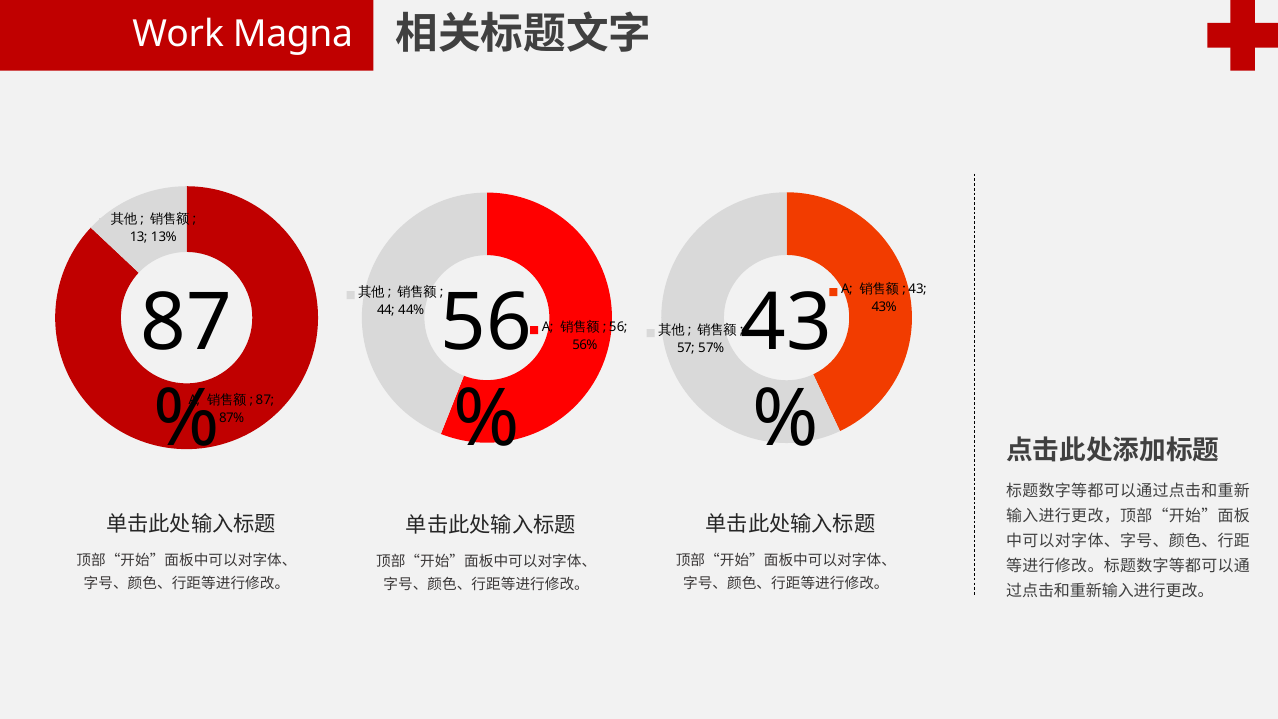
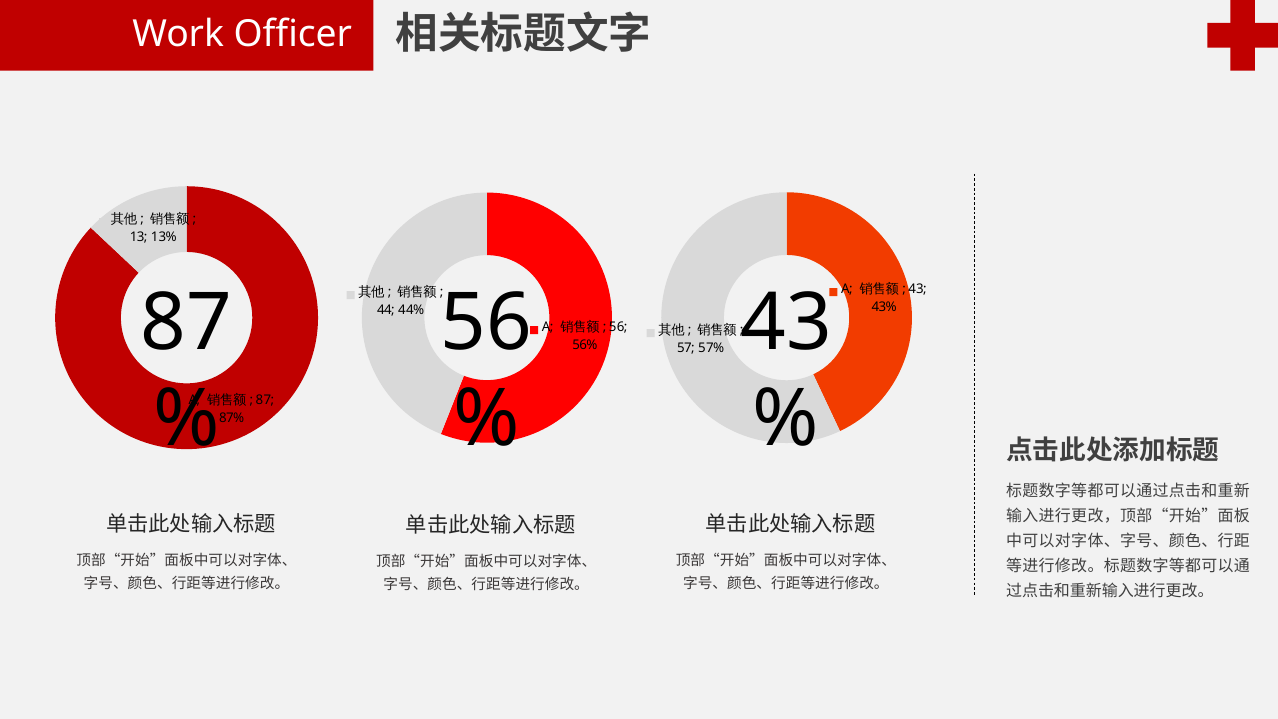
Magna: Magna -> Officer (293, 35)
